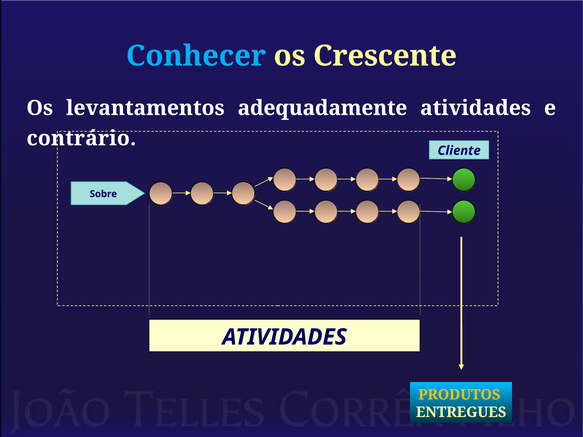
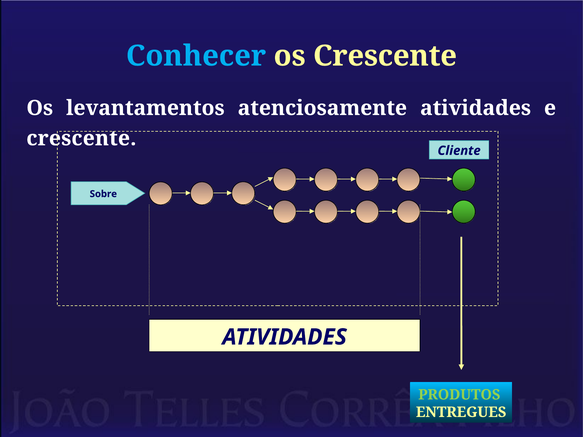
adequadamente: adequadamente -> atenciosamente (322, 108)
contrário: contrário -> crescente (81, 138)
PRODUTOS colour: yellow -> light green (459, 395)
